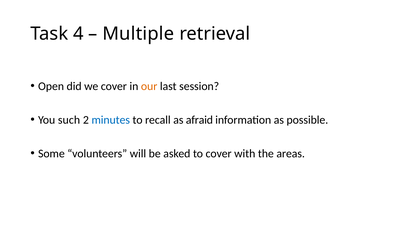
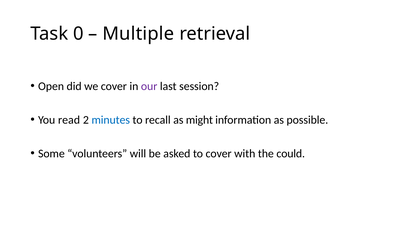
4: 4 -> 0 (78, 34)
our colour: orange -> purple (149, 86)
such: such -> read (69, 120)
afraid: afraid -> might (199, 120)
areas: areas -> could (291, 153)
